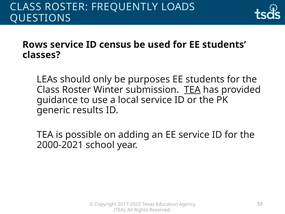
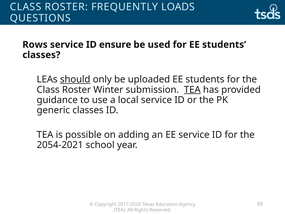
census: census -> ensure (115, 45)
should underline: none -> present (75, 79)
purposes: purposes -> uploaded (149, 79)
generic results: results -> classes (88, 110)
2000-2021: 2000-2021 -> 2054-2021 (60, 145)
